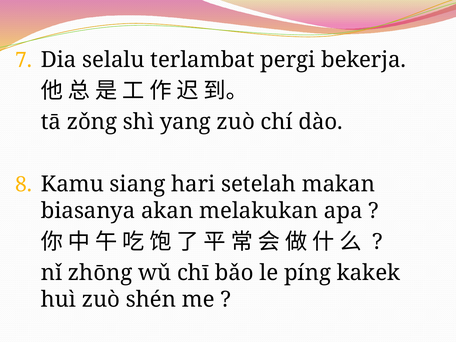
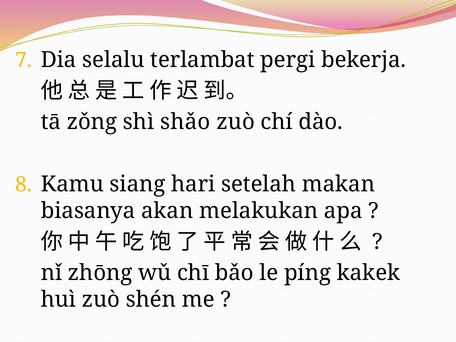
yang: yang -> shǎo (185, 122)
